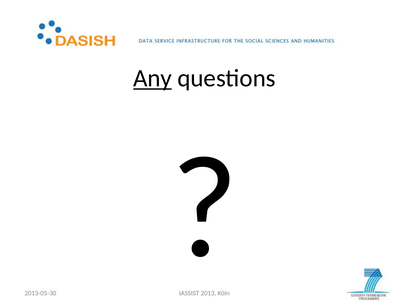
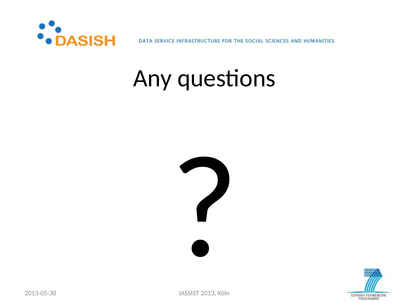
Any underline: present -> none (153, 78)
